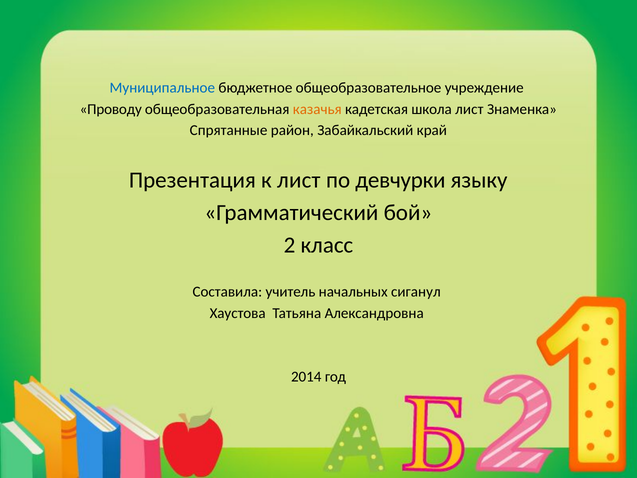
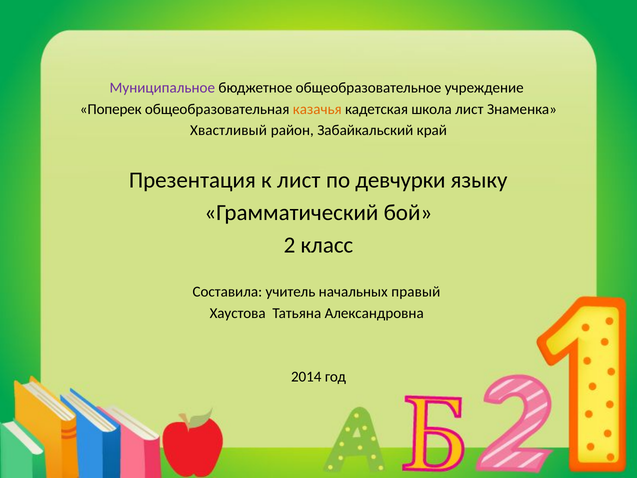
Муниципальное colour: blue -> purple (162, 88)
Проводу: Проводу -> Поперек (111, 109)
Спрятанные: Спрятанные -> Хвастливый (228, 130)
сиганул: сиганул -> правый (416, 292)
